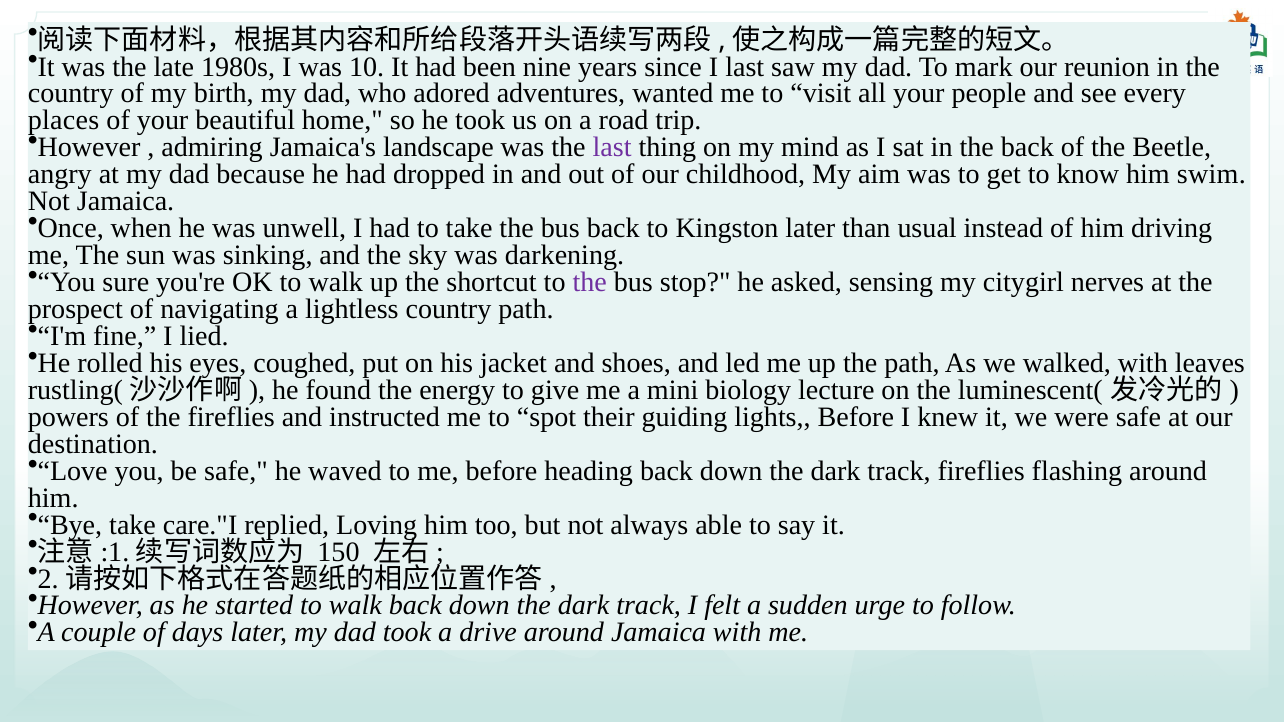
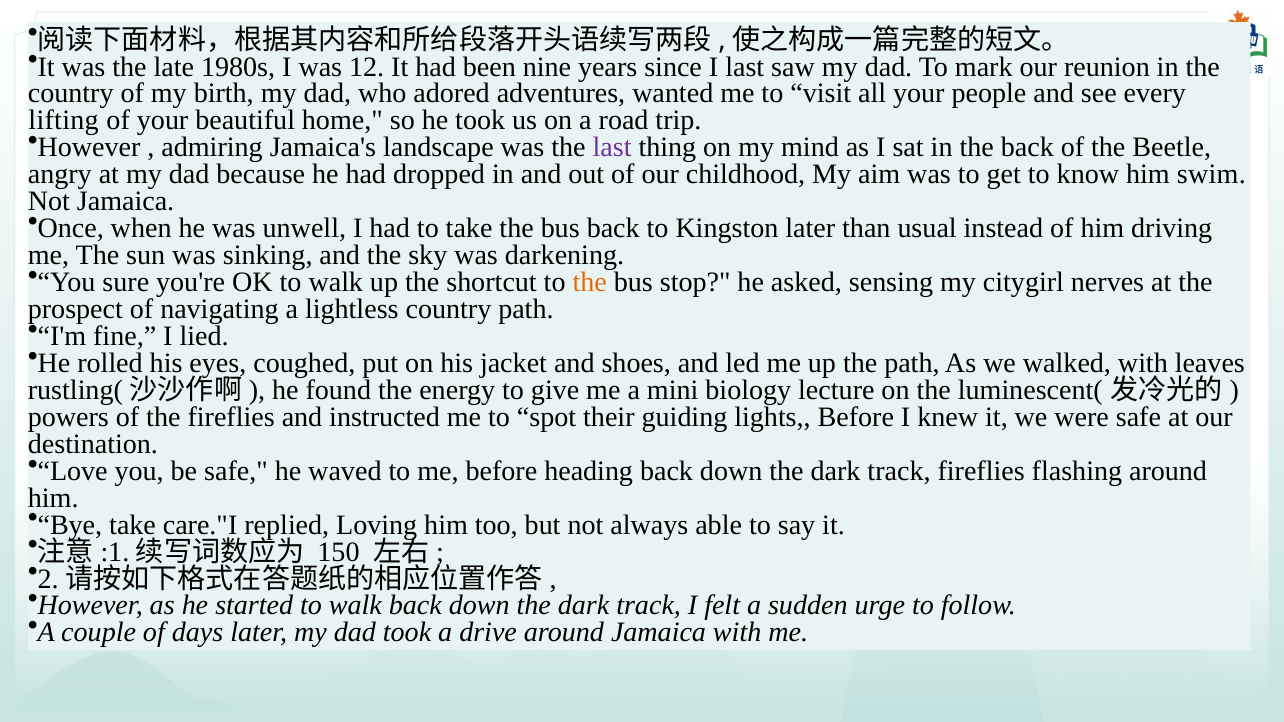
10: 10 -> 12 (367, 67)
places: places -> lifting (64, 121)
the colour: purple -> orange (590, 282)
